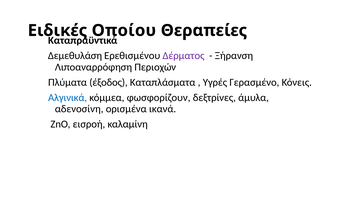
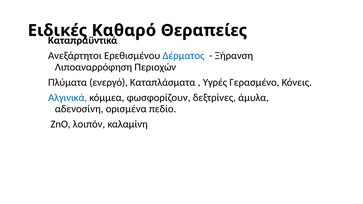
Οποίου: Οποίου -> Καθαρό (124, 30)
Δεμεθυλάση: Δεμεθυλάση -> Ανεξάρτητοι (75, 56)
Δέρματος colour: purple -> blue (183, 56)
έξοδος: έξοδος -> ενεργό (109, 82)
ικανά: ικανά -> πεδίο (163, 109)
εισροή: εισροή -> λοιπόν (89, 124)
